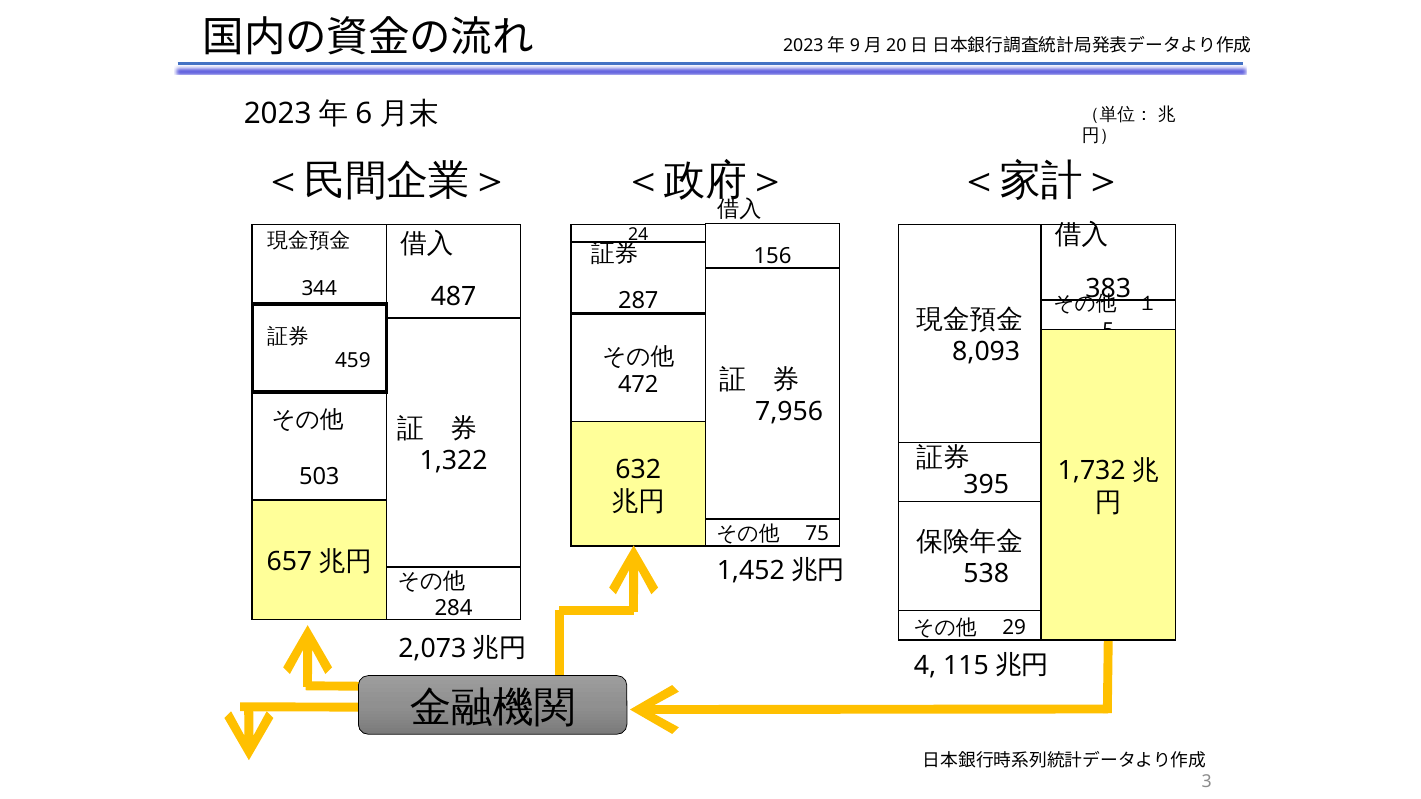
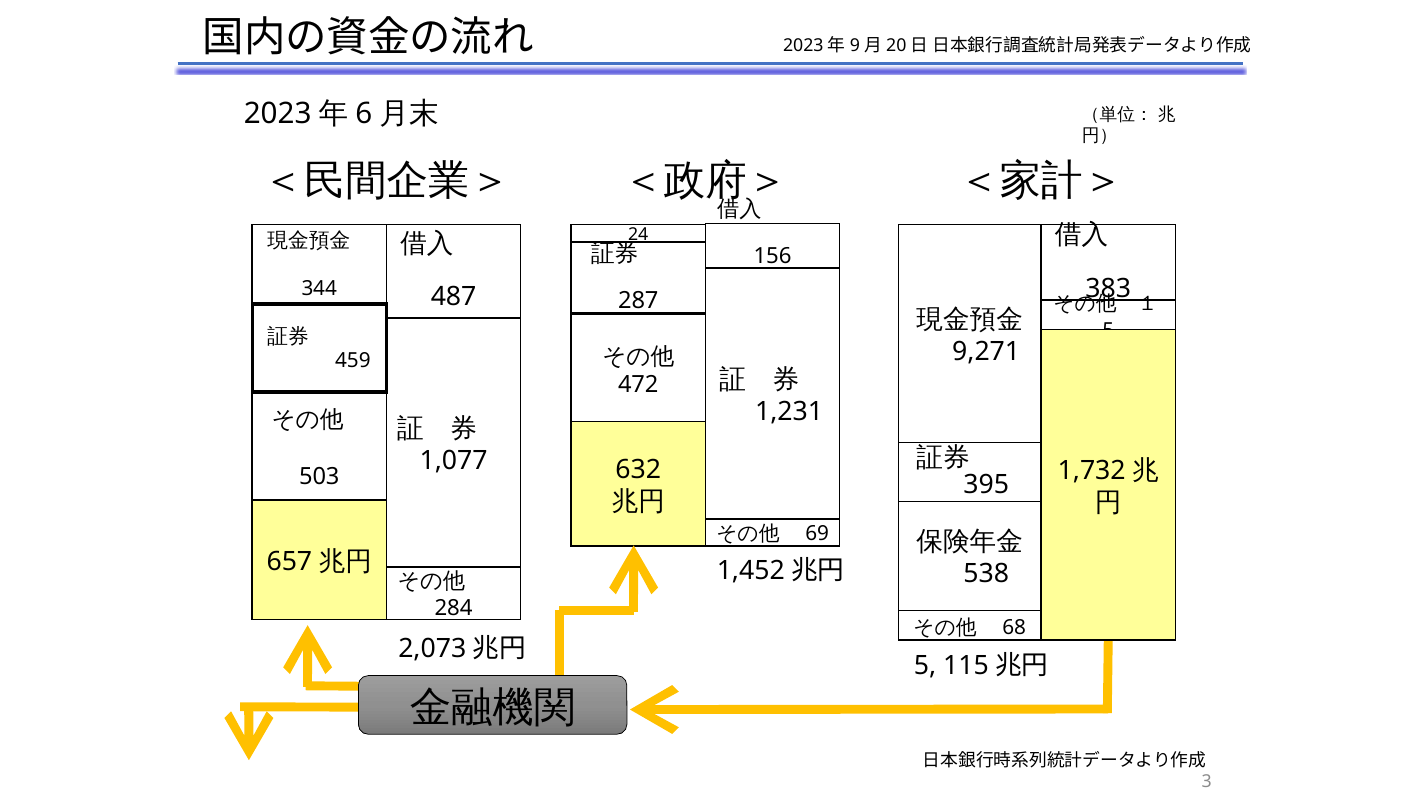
8,093: 8,093 -> 9,271 (986, 352)
7,956: 7,956 -> 1,231 (789, 412)
1,322: 1,322 -> 1,077 (454, 461)
75: 75 -> 69 (817, 534)
29: 29 -> 68 (1014, 628)
4: 4 -> 5 (925, 666)
